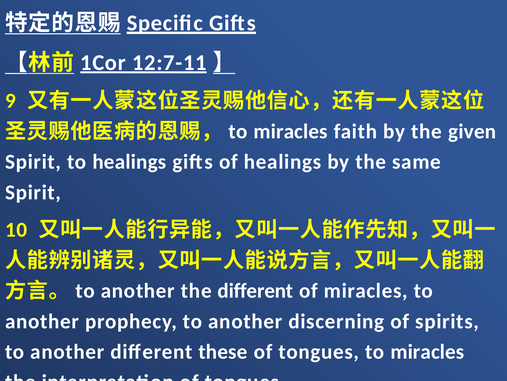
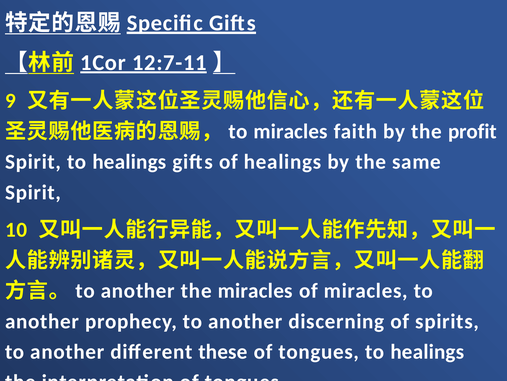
given: given -> profit (472, 131)
the different: different -> miracles (255, 290)
tongues to miracles: miracles -> healings (427, 351)
